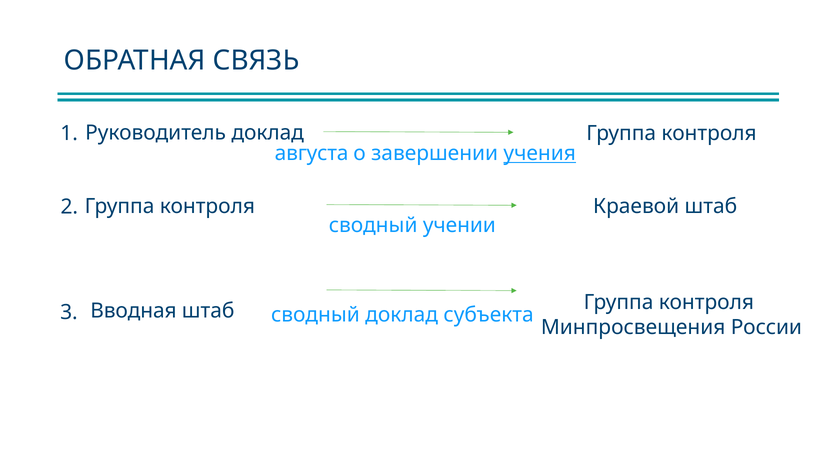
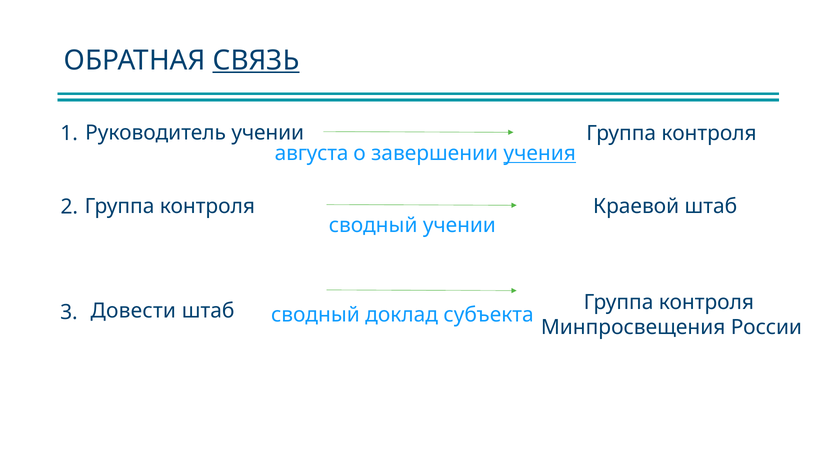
СВЯЗЬ underline: none -> present (256, 60)
Руководитель доклад: доклад -> учении (268, 133)
Вводная: Вводная -> Довести (133, 311)
